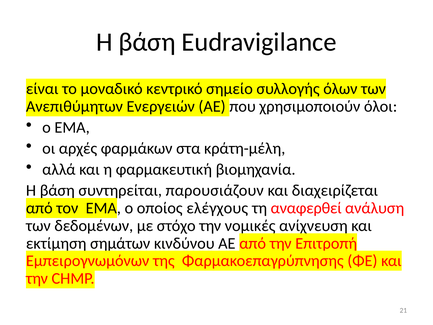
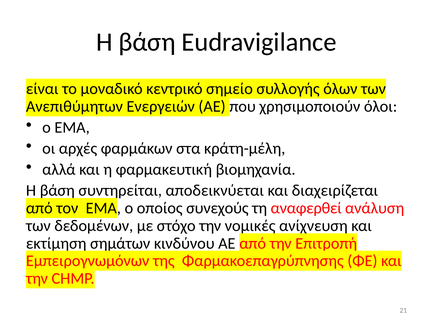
παρουσιάζουν: παρουσιάζουν -> αποδεικνύεται (215, 190)
ελέγχους: ελέγχους -> συνεχούς (217, 208)
